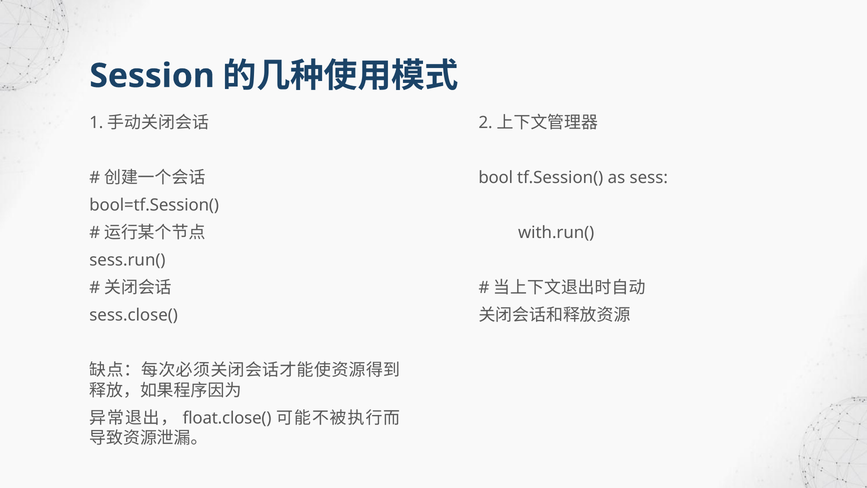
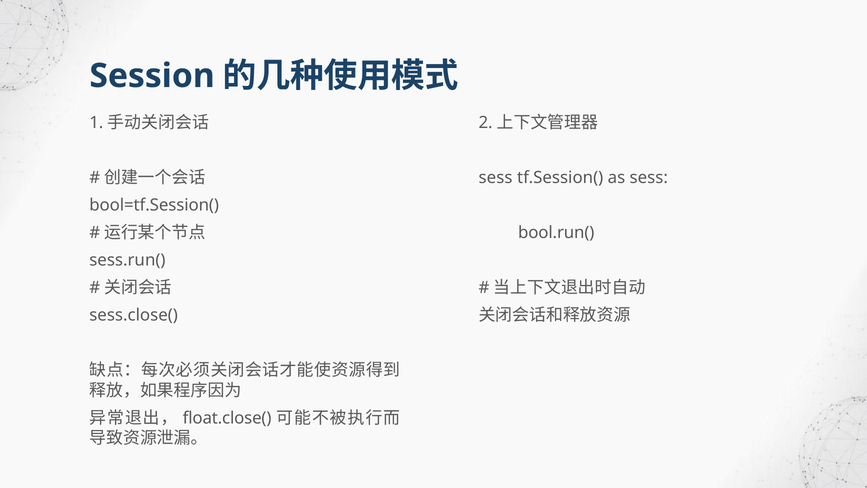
bool: bool -> sess (496, 178)
with.run(: with.run( -> bool.run( (556, 233)
